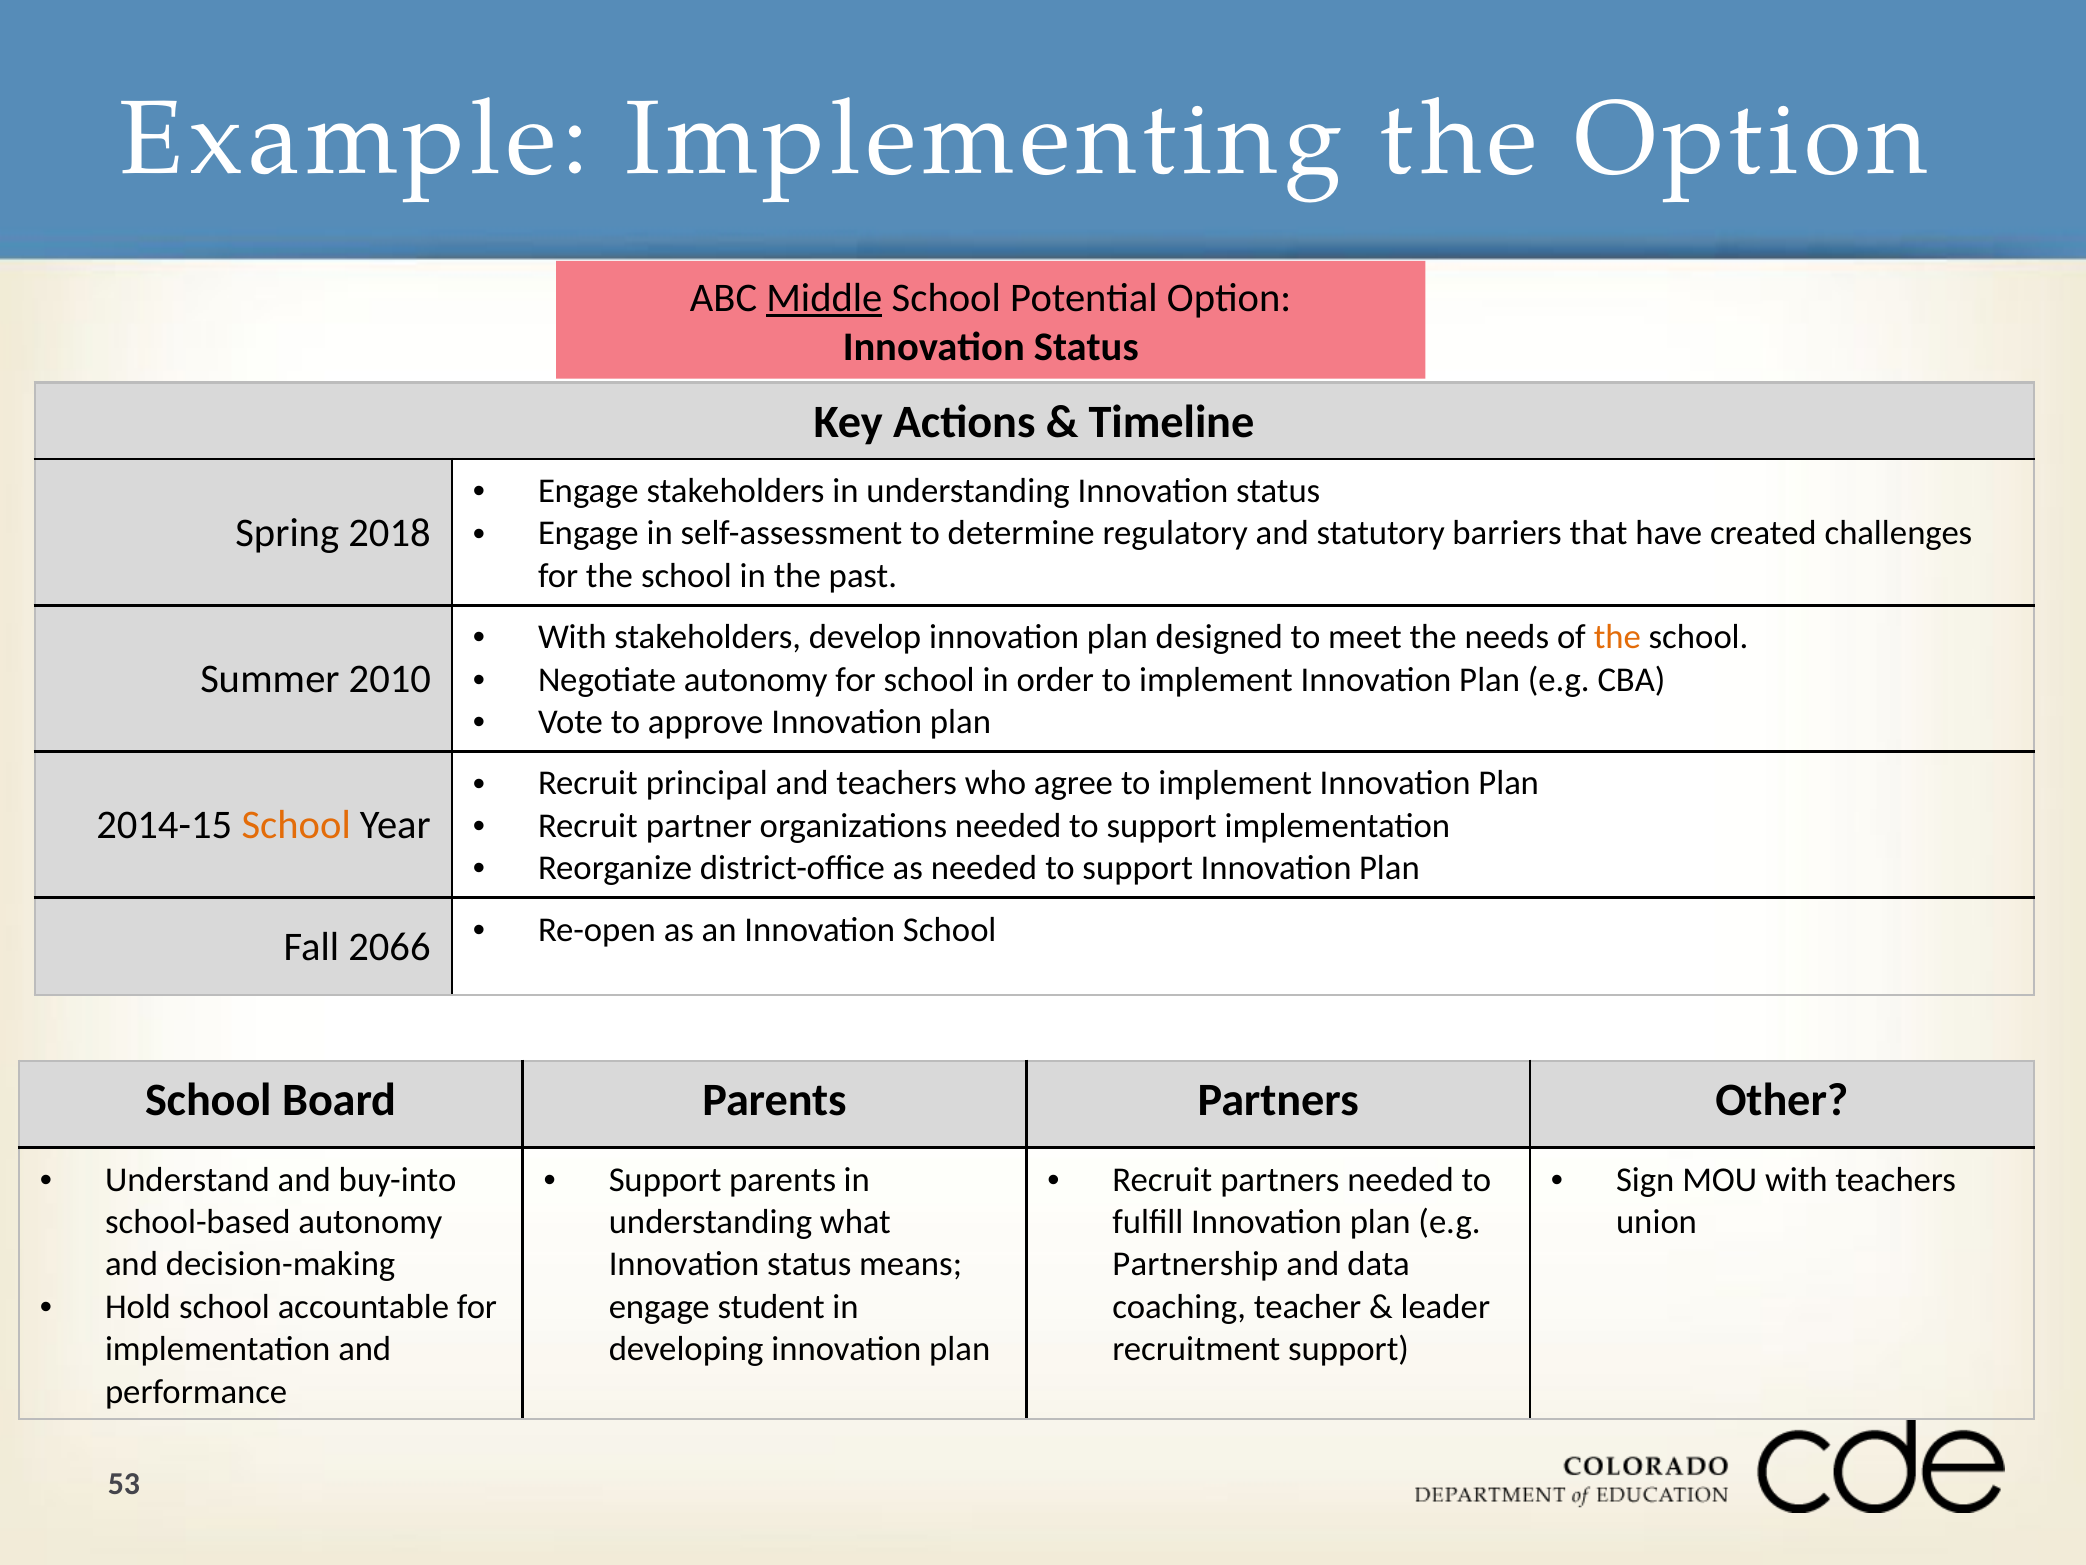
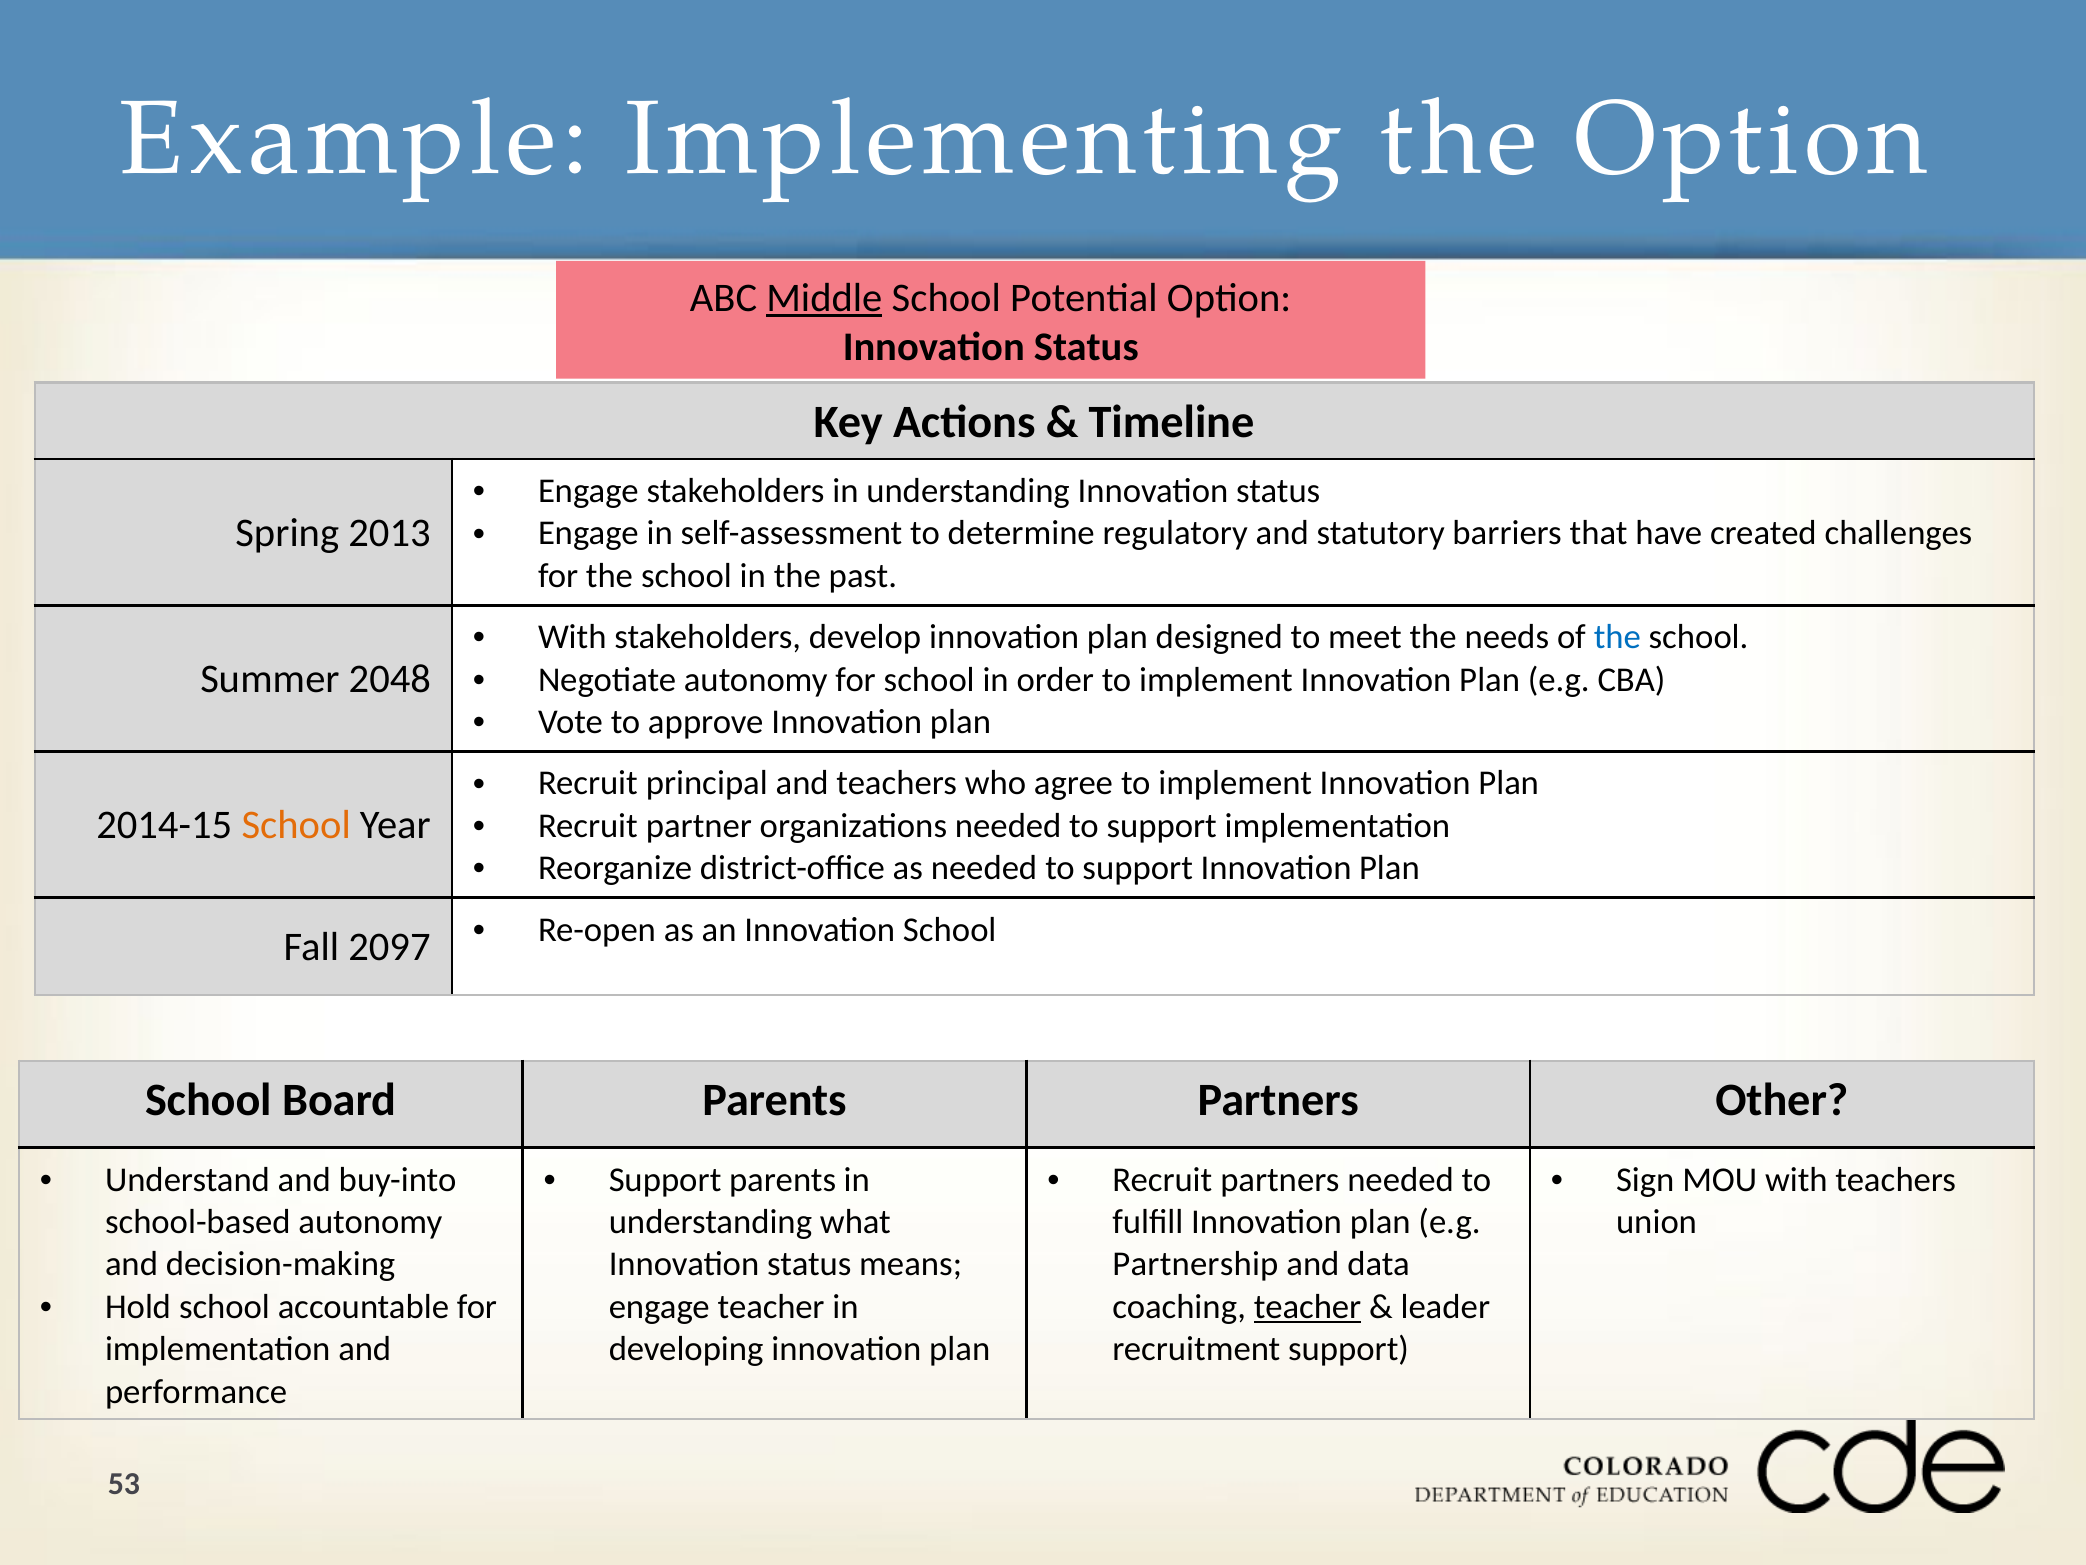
2018: 2018 -> 2013 (390, 533)
the colour: orange -> blue (1617, 637)
2010: 2010 -> 2048 (390, 679)
2066: 2066 -> 2097 (389, 946)
engage student: student -> teacher (771, 1306)
teacher underline: none -> present (1308, 1306)
